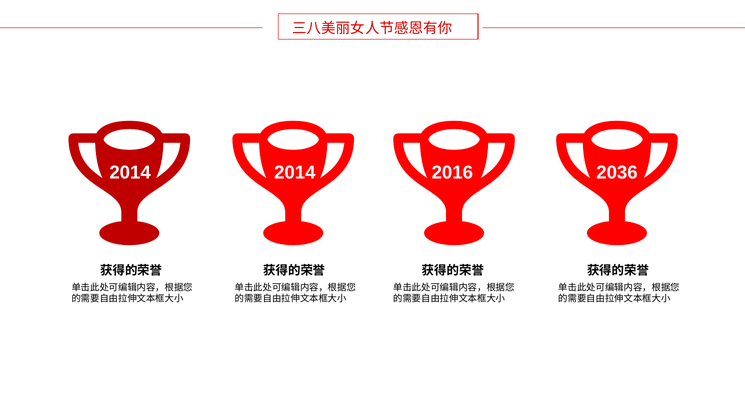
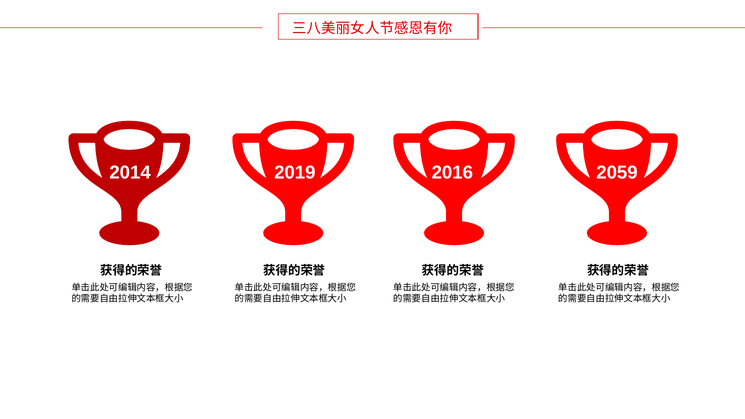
2014 2014: 2014 -> 2019 (295, 173)
2036: 2036 -> 2059 (617, 173)
